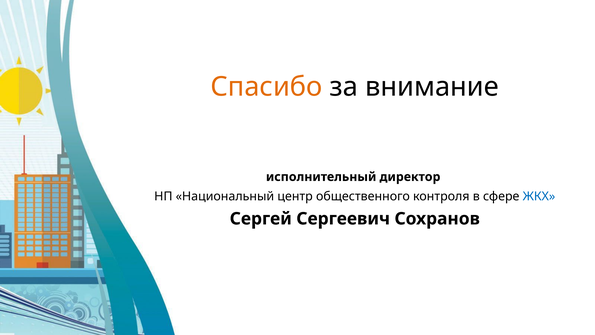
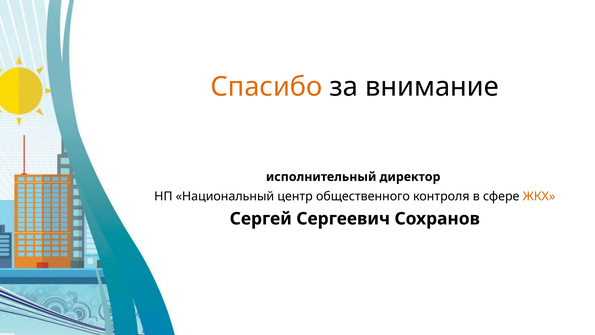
ЖКХ colour: blue -> orange (539, 196)
